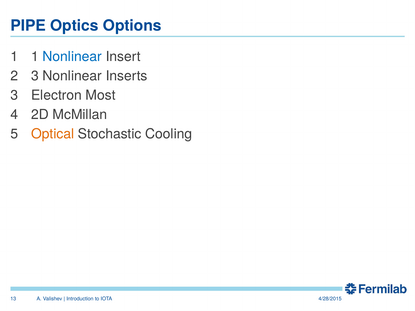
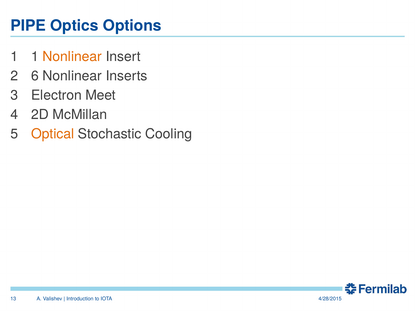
Nonlinear colour: blue -> orange (72, 57)
2 3: 3 -> 6 (35, 76)
Most: Most -> Meet (101, 95)
